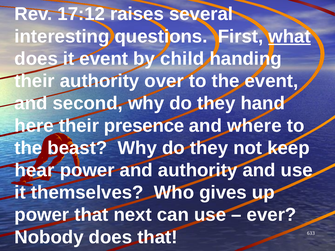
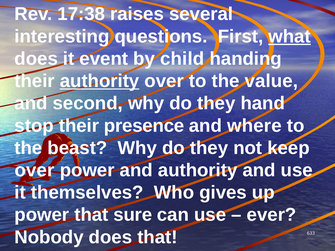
17:12: 17:12 -> 17:38 (81, 14)
authority underline: none -> present (100, 81)
the event: event -> value (271, 81)
here: here -> stop (34, 126)
hear: hear -> over (35, 170)
next: next -> sure (133, 215)
